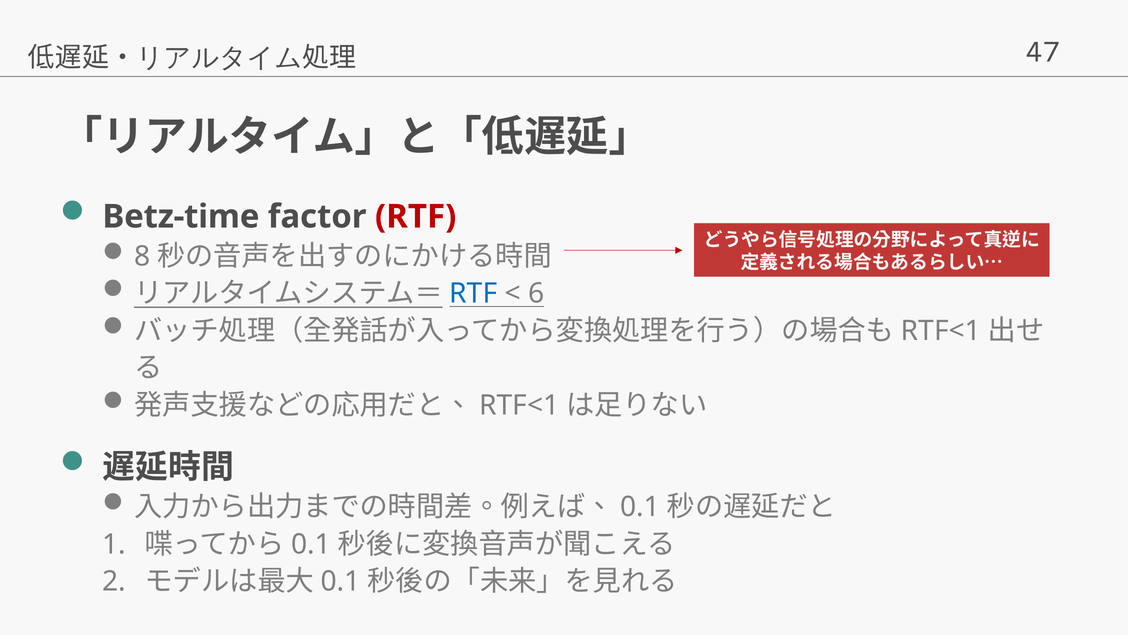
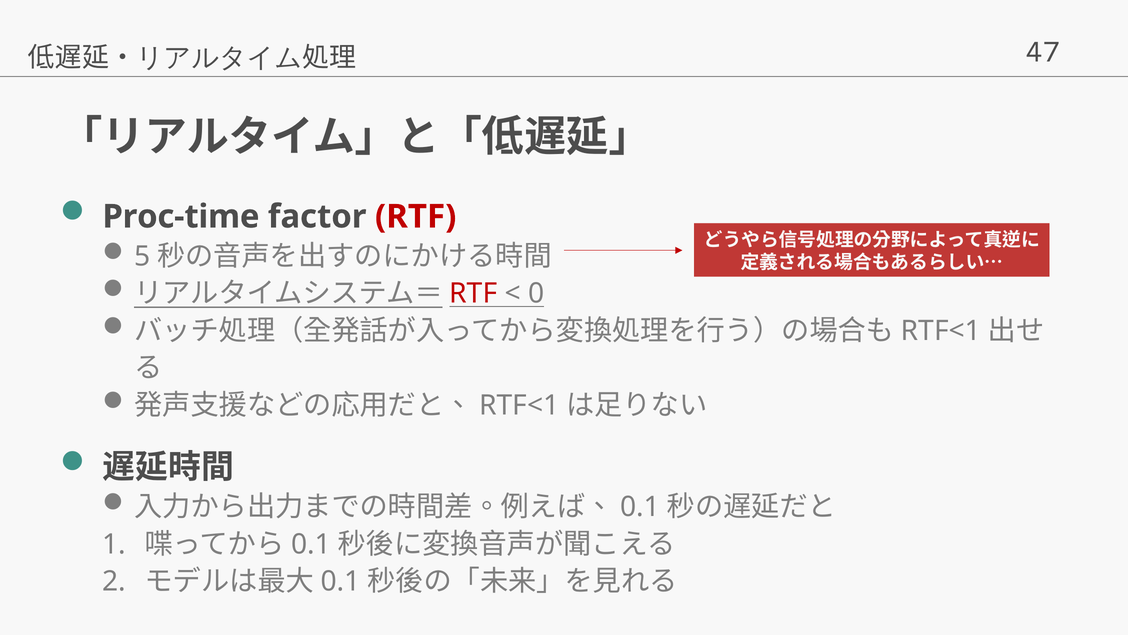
Betz-time: Betz-time -> Proc-time (181, 216)
8: 8 -> 5 (142, 256)
RTF colour: blue -> red (473, 293)
6: 6 -> 0 (536, 293)
